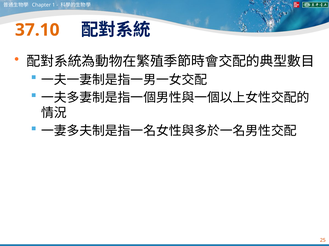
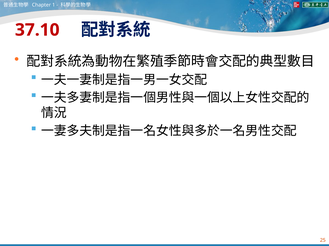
37.10 colour: orange -> red (37, 30)
